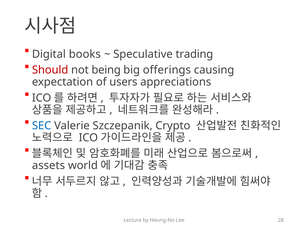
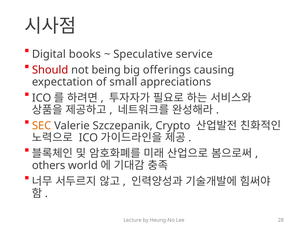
trading: trading -> service (194, 54)
users: users -> small (123, 82)
SEC colour: blue -> orange (42, 126)
assets: assets -> others (49, 166)
